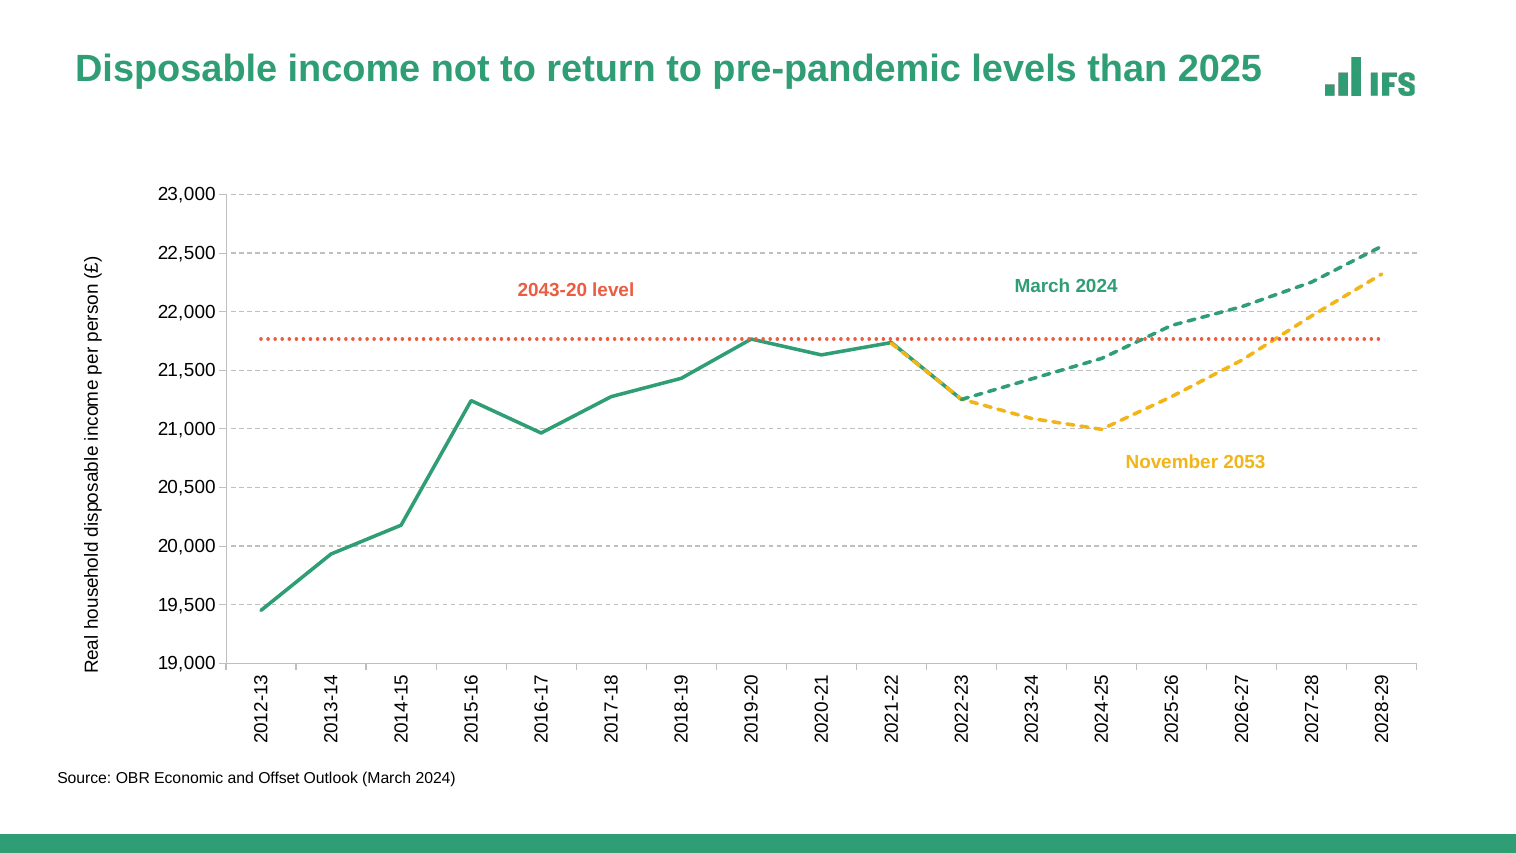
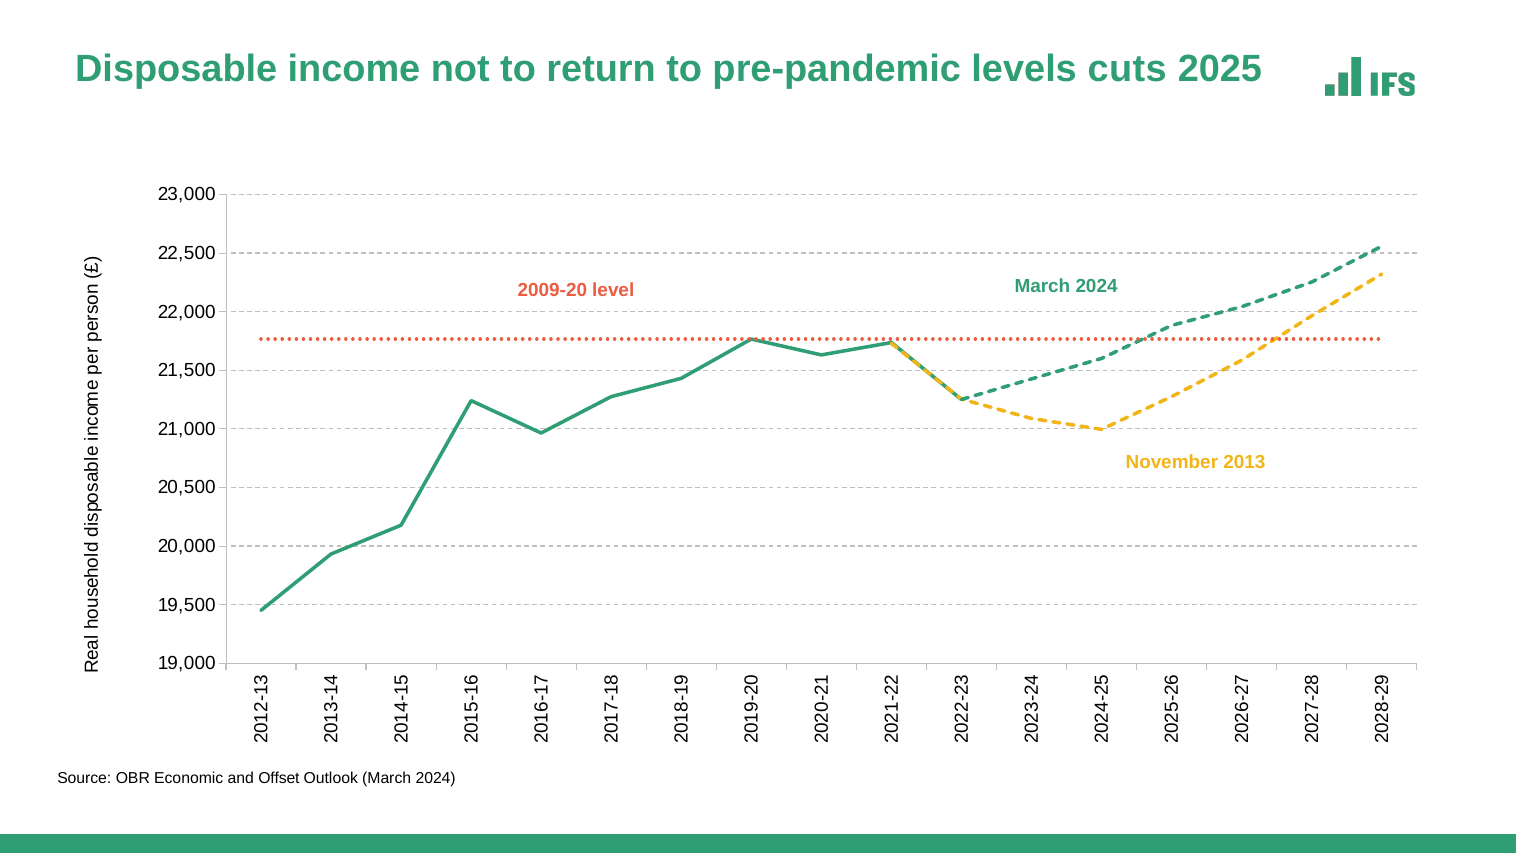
than: than -> cuts (1127, 69)
2043-20: 2043-20 -> 2009-20 (552, 290)
2053: 2053 -> 2013 (1244, 462)
